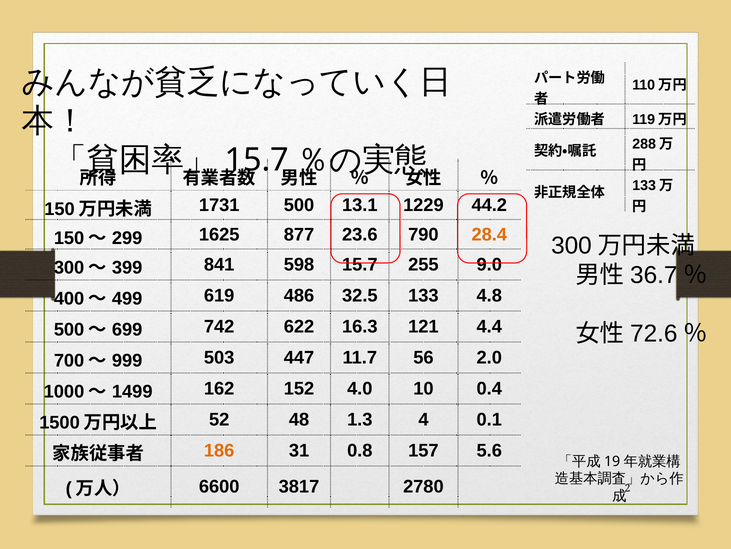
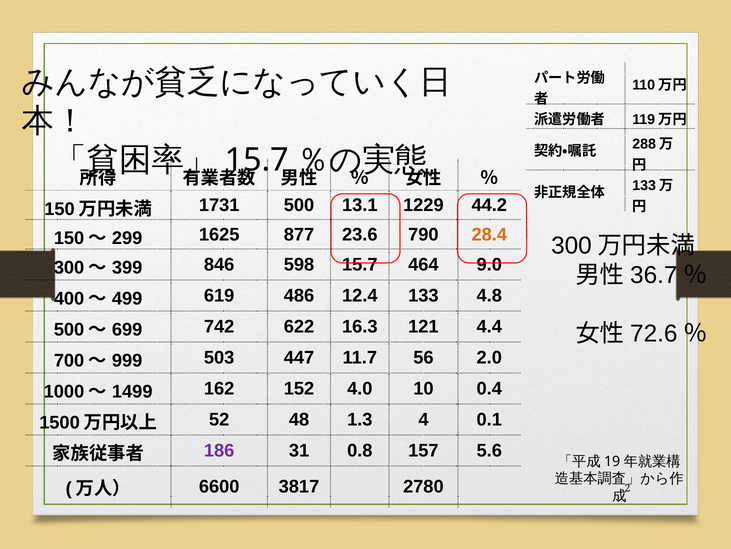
841: 841 -> 846 (219, 264)
255: 255 -> 464 (423, 264)
32.5: 32.5 -> 12.4 (360, 295)
186 colour: orange -> purple (219, 450)
